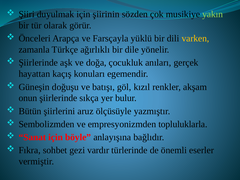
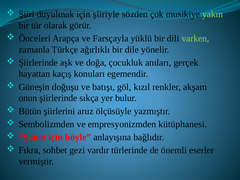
şiirinin: şiirinin -> şiiriyle (106, 14)
varken colour: yellow -> light green (195, 38)
topluluklarla: topluluklarla -> kütüphanesi (183, 124)
